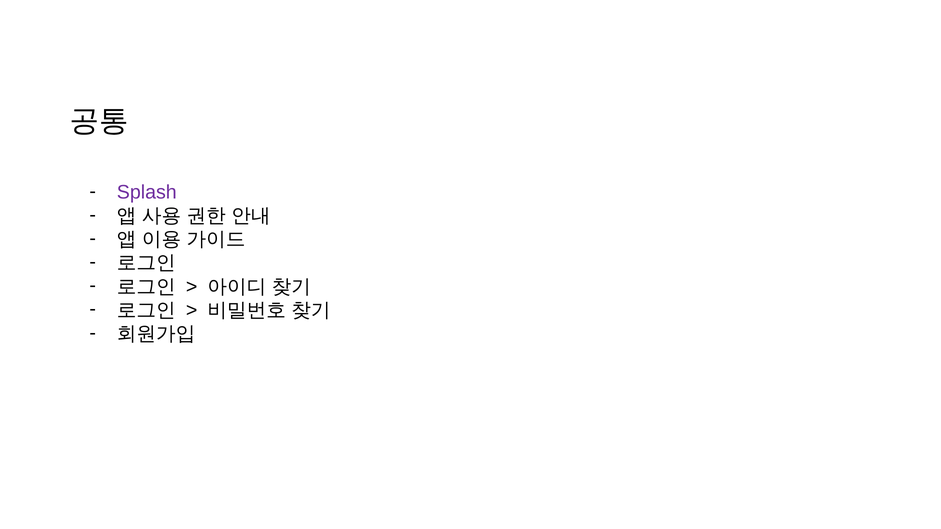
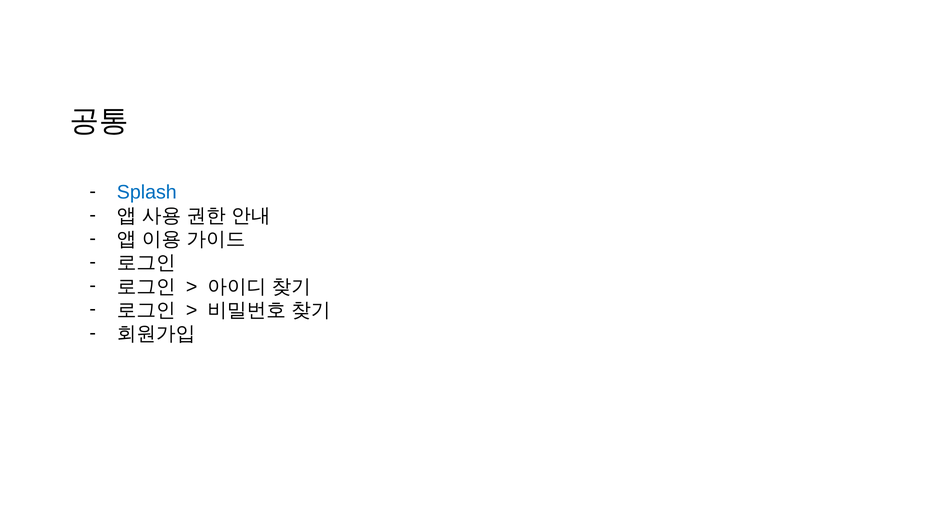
Splash colour: purple -> blue (147, 192)
